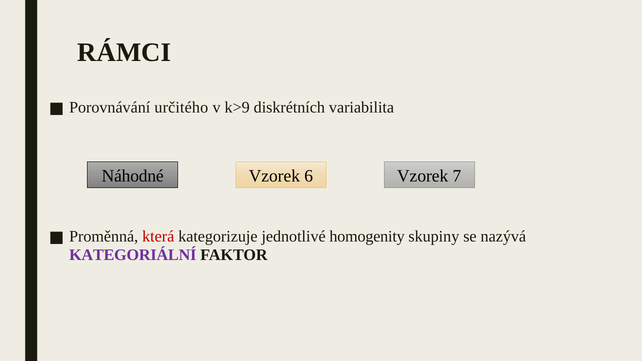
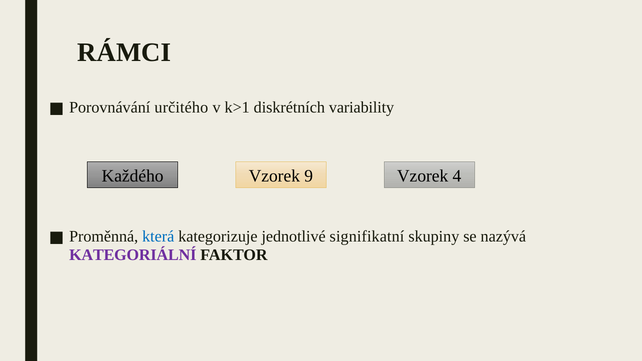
k>9: k>9 -> k>1 (237, 108)
variabilita: variabilita -> variability (362, 108)
Náhodné: Náhodné -> Každého (133, 176)
6: 6 -> 9 (309, 176)
7: 7 -> 4 (457, 176)
která colour: red -> blue (158, 237)
homogenity: homogenity -> signifikatní (367, 237)
